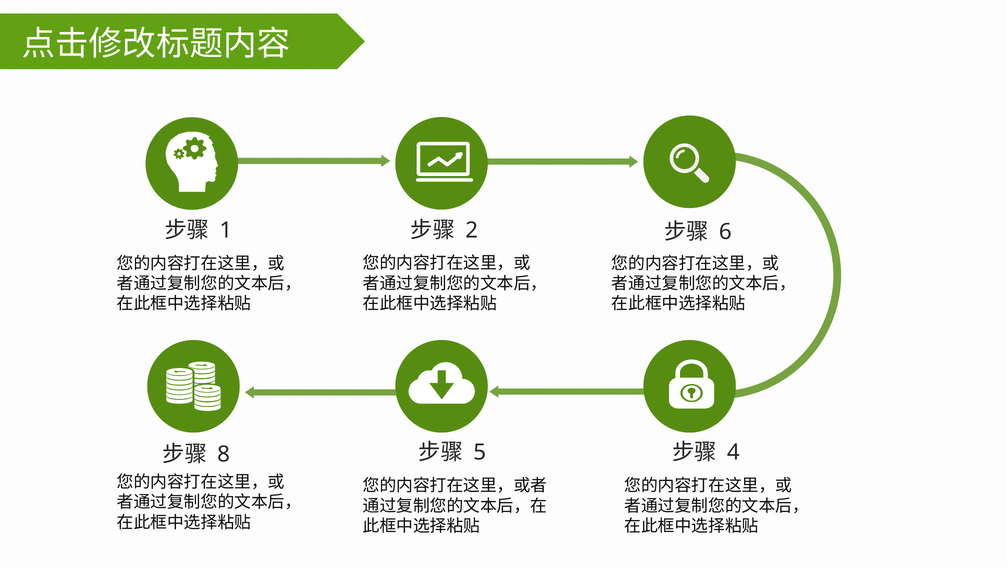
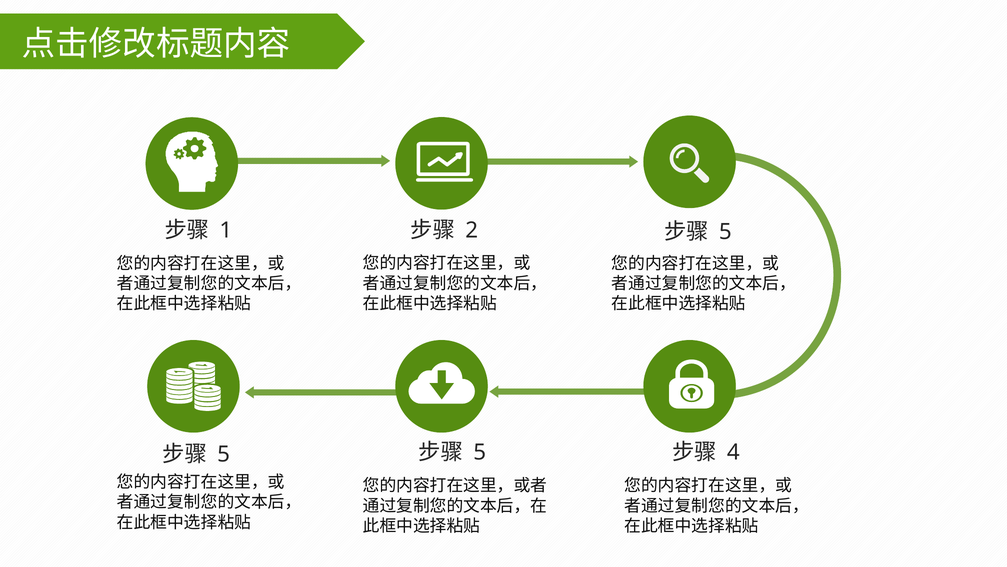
6: 6 -> 5 (725, 232)
8: 8 -> 5 (224, 454)
